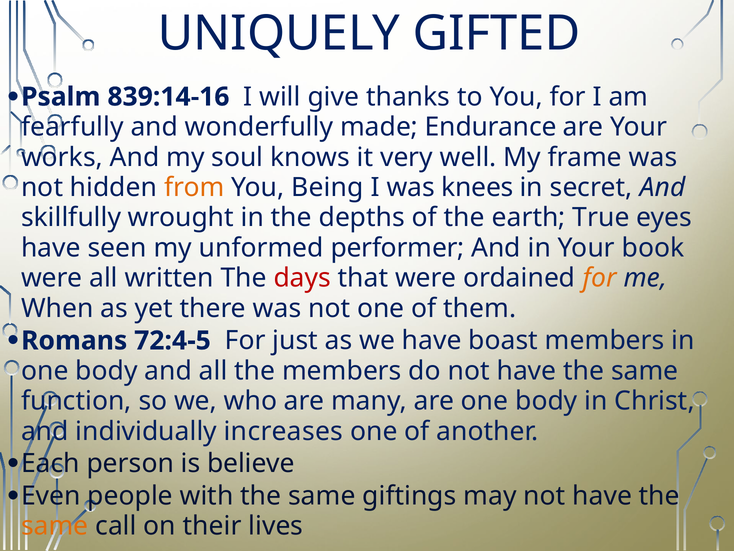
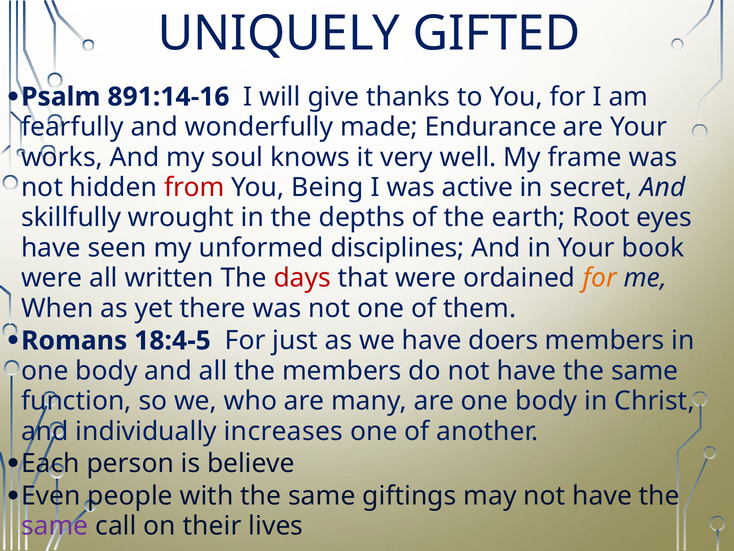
839:14-16: 839:14-16 -> 891:14-16 (168, 97)
from colour: orange -> red (194, 187)
knees: knees -> active (478, 187)
True: True -> Root (601, 218)
performer: performer -> disciplines (398, 248)
72:4-5: 72:4-5 -> 18:4-5 (172, 340)
boast: boast -> doers (503, 340)
same colour: orange -> purple (55, 526)
